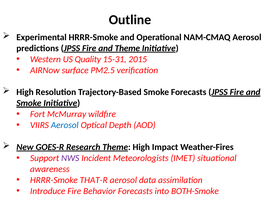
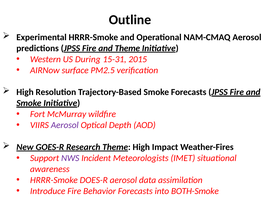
Quality: Quality -> During (88, 59)
Aerosol colour: blue -> purple (65, 125)
THAT-R: THAT-R -> DOES-R (94, 180)
